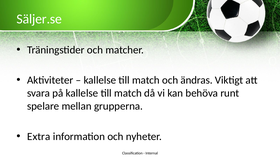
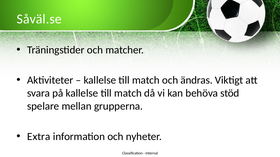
Säljer.se: Säljer.se -> Såväl.se (39, 19)
runt: runt -> stöd (230, 94)
